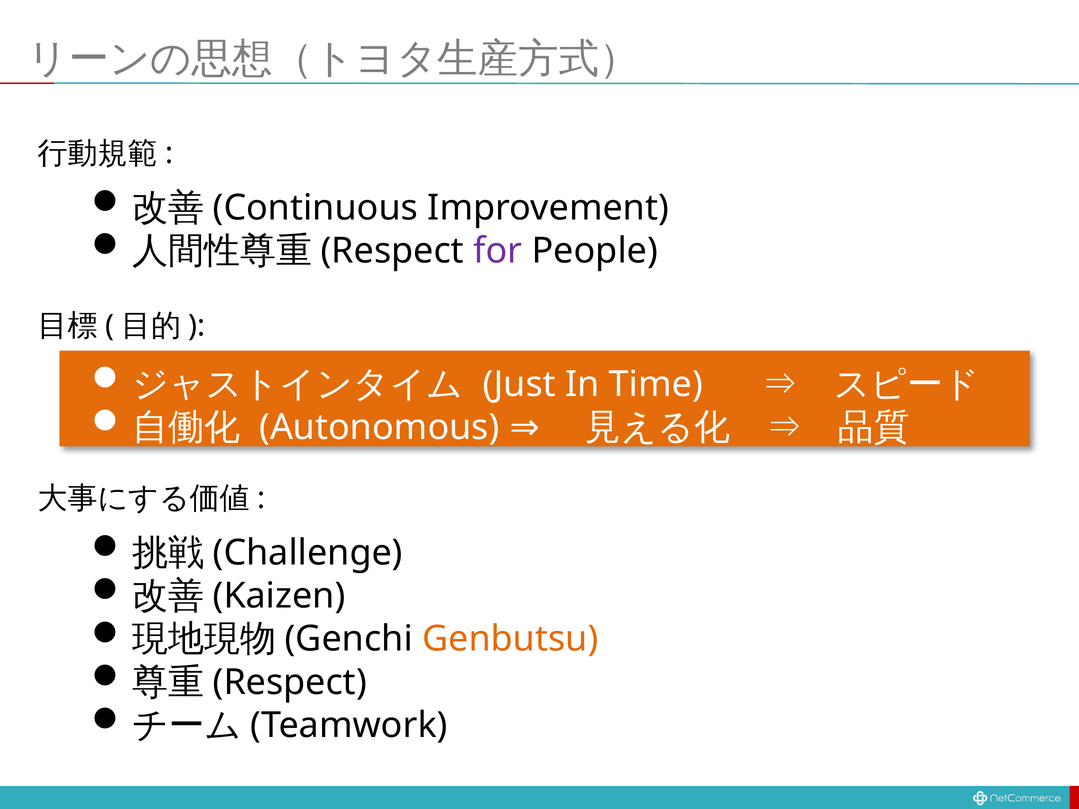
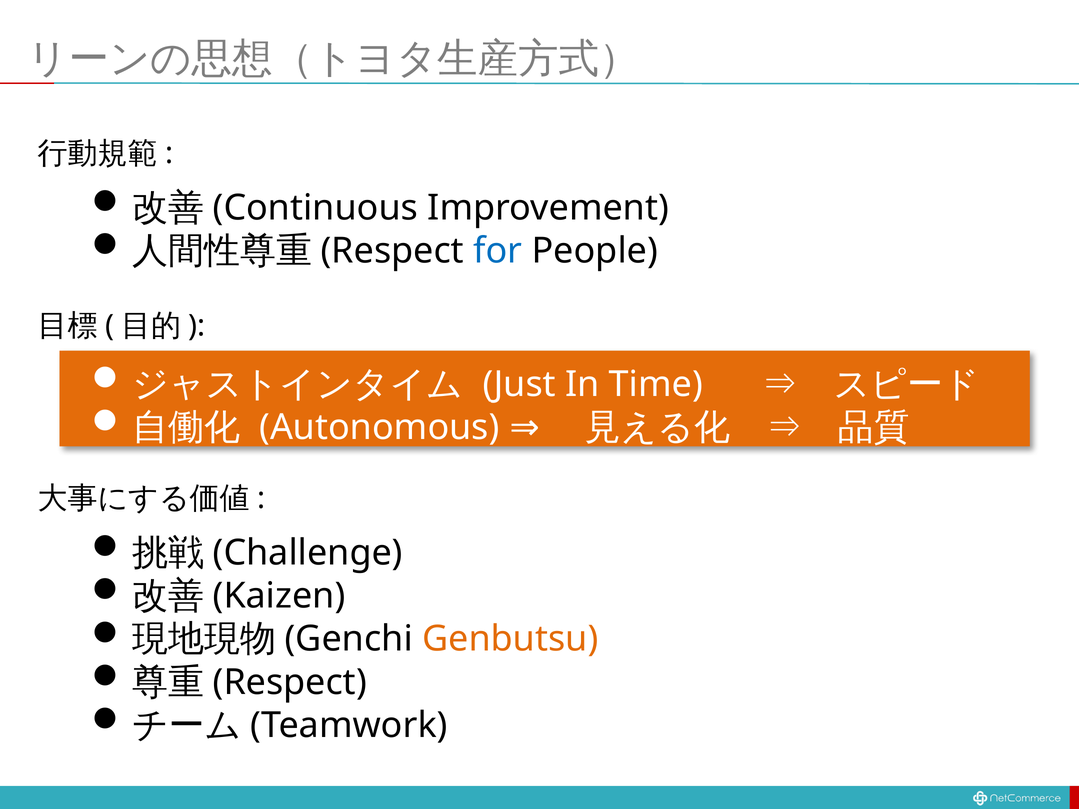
for colour: purple -> blue (498, 251)
